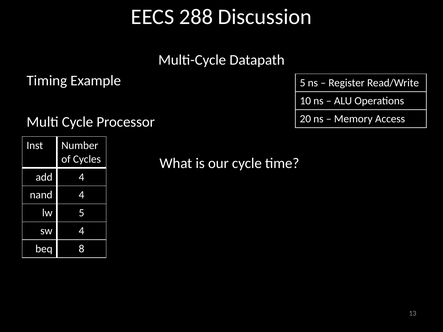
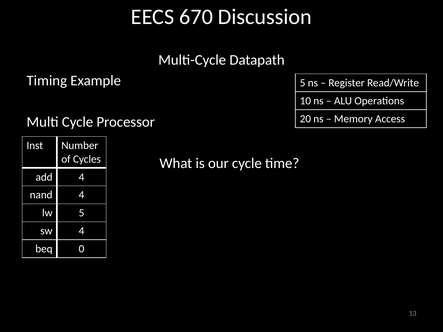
288: 288 -> 670 (196, 17)
8: 8 -> 0 (82, 249)
